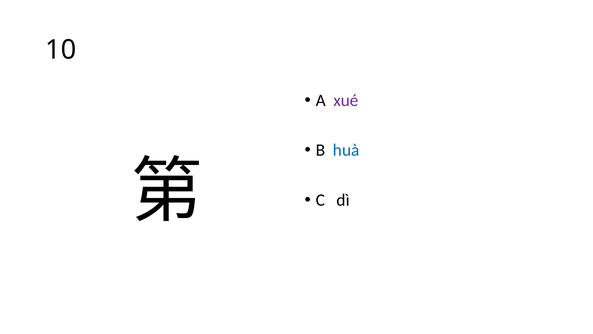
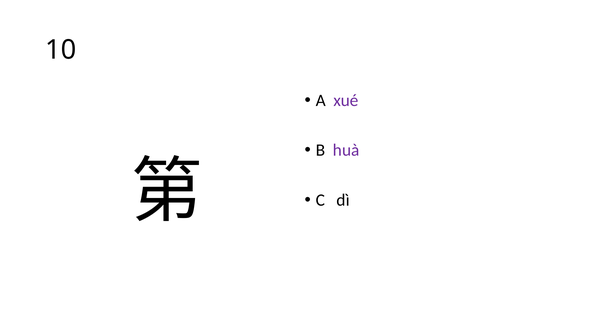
huà colour: blue -> purple (346, 150)
